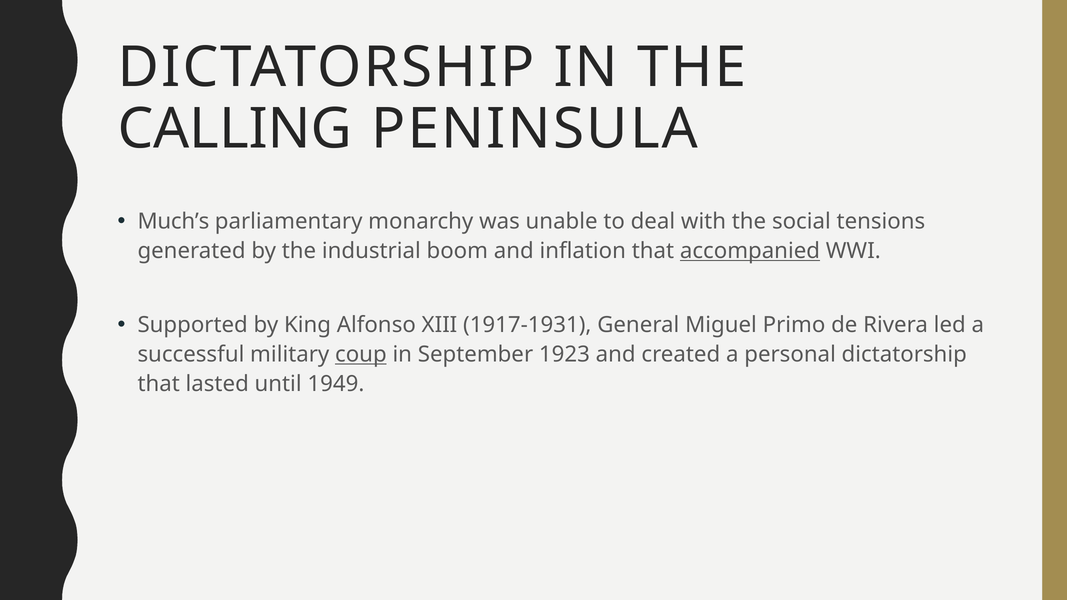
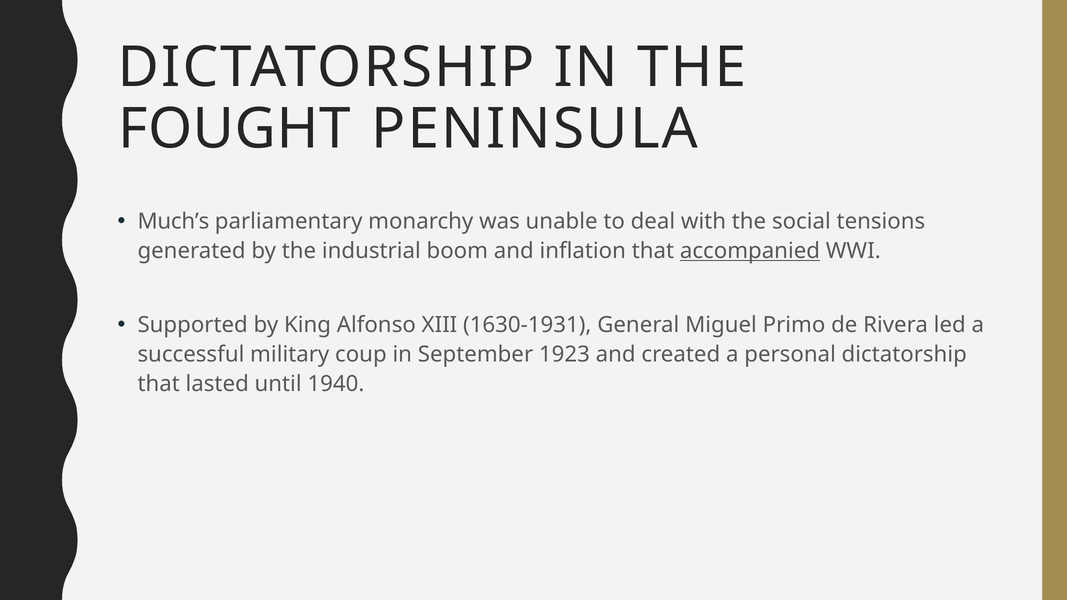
CALLING: CALLING -> FOUGHT (234, 129)
1917-1931: 1917-1931 -> 1630-1931 (527, 325)
coup underline: present -> none (361, 355)
1949: 1949 -> 1940 (336, 384)
